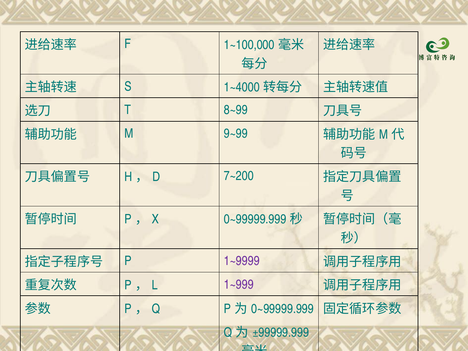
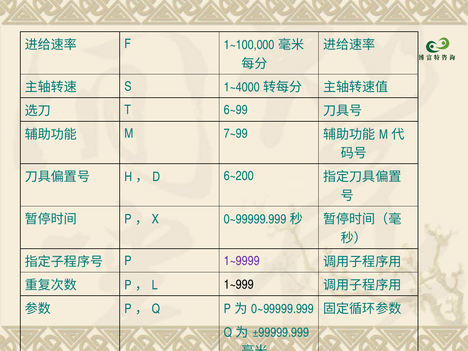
8~99: 8~99 -> 6~99 (236, 110)
9~99: 9~99 -> 7~99 (236, 134)
7~200: 7~200 -> 6~200 (239, 176)
1~999 colour: purple -> black (239, 284)
